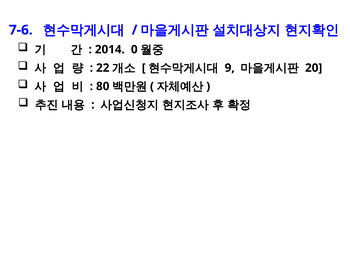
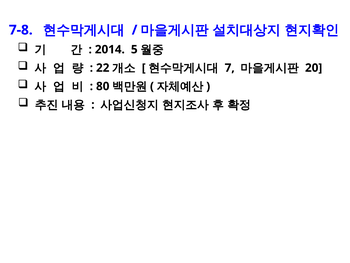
7-6: 7-6 -> 7-8 (21, 30)
0: 0 -> 5 (134, 49)
9: 9 -> 7 (230, 68)
